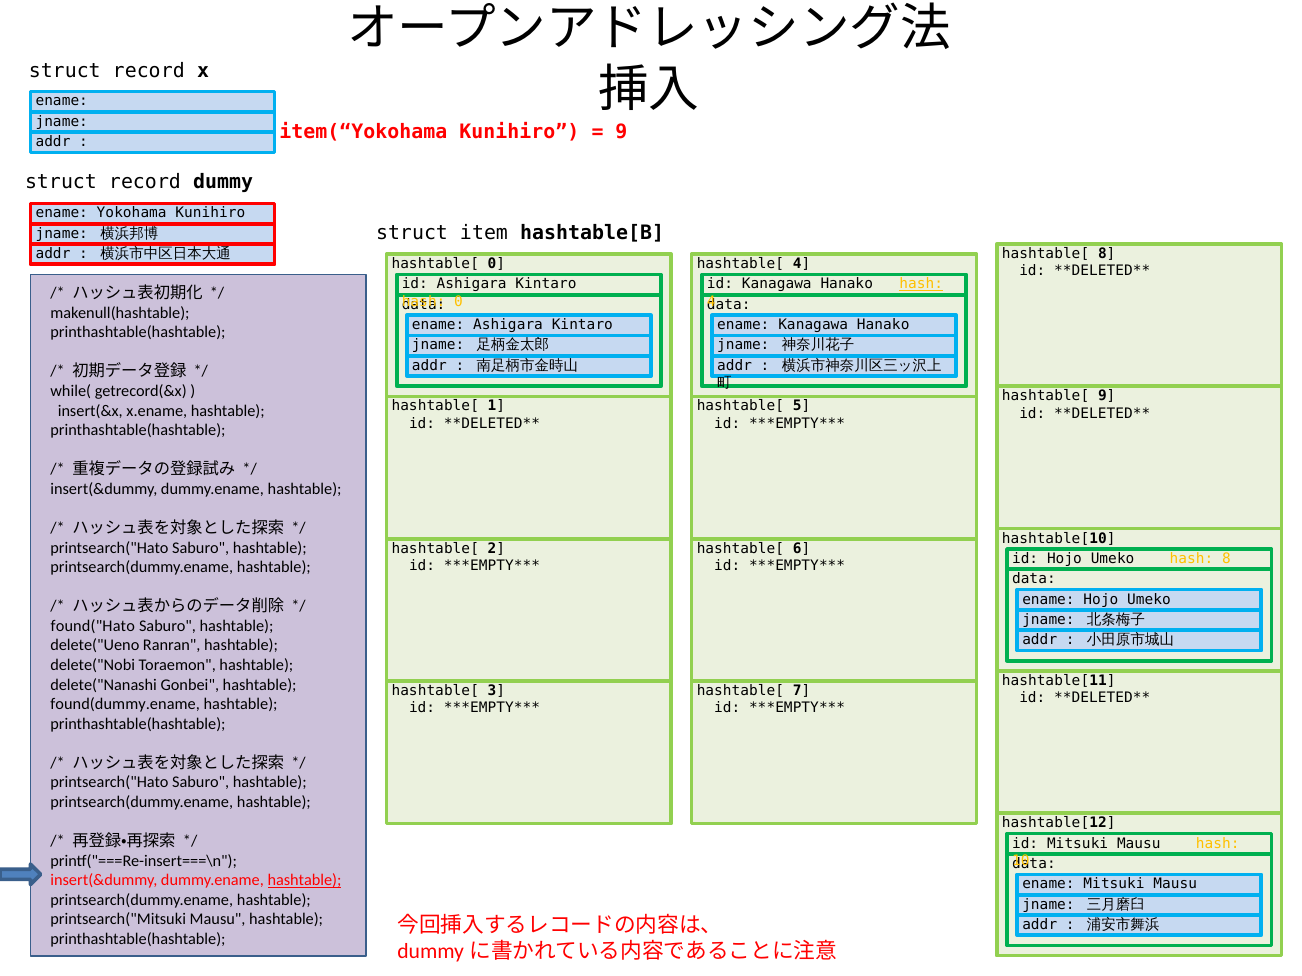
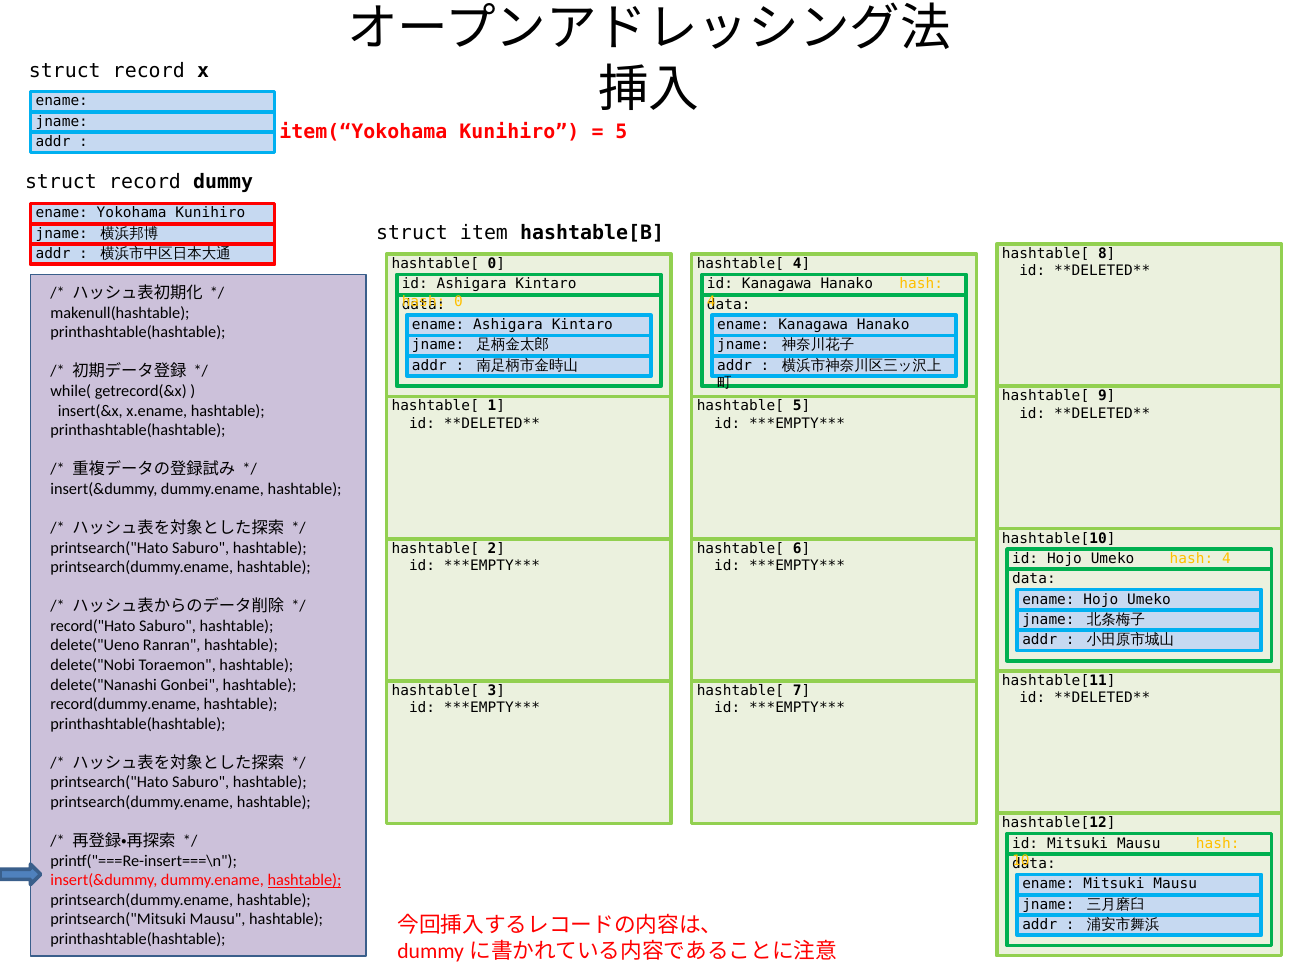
9: 9 -> 5 (621, 132)
hash underline: present -> none (921, 284)
8: 8 -> 4 (1226, 559)
found("Hato: found("Hato -> record("Hato (93, 626)
found(dummy.ename: found(dummy.ename -> record(dummy.ename (125, 705)
